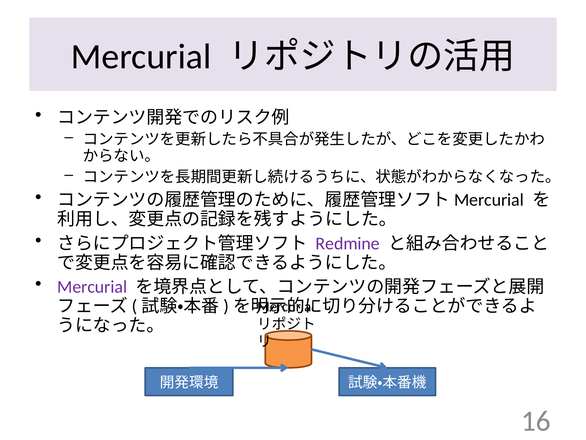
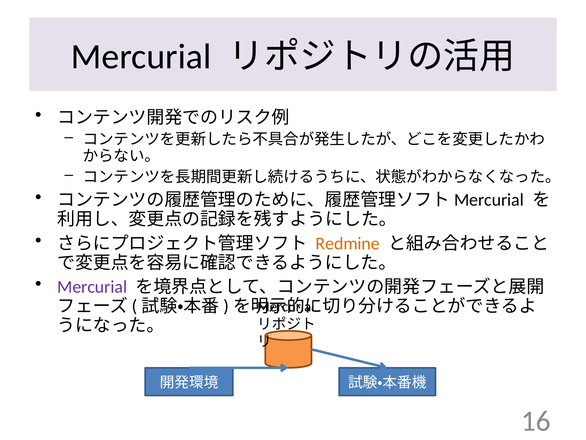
Redmine colour: purple -> orange (348, 243)
